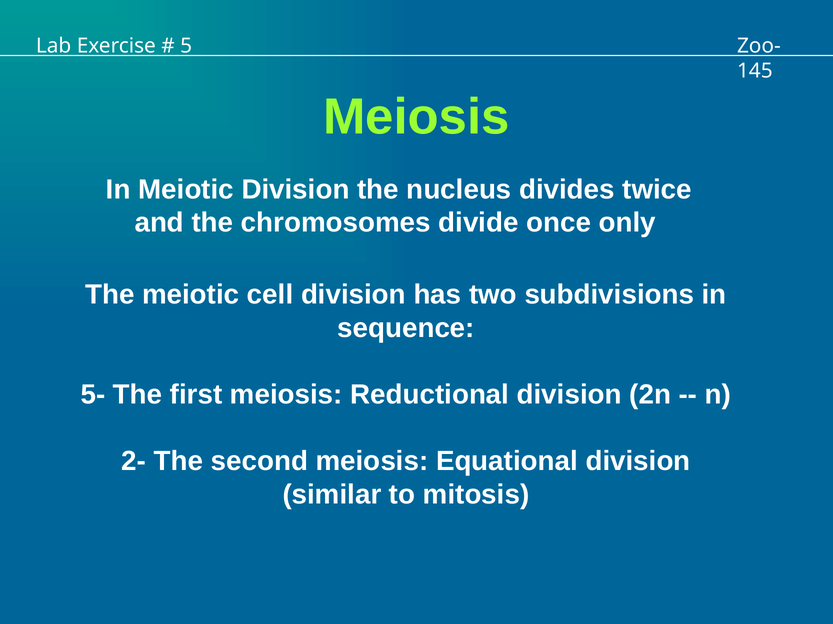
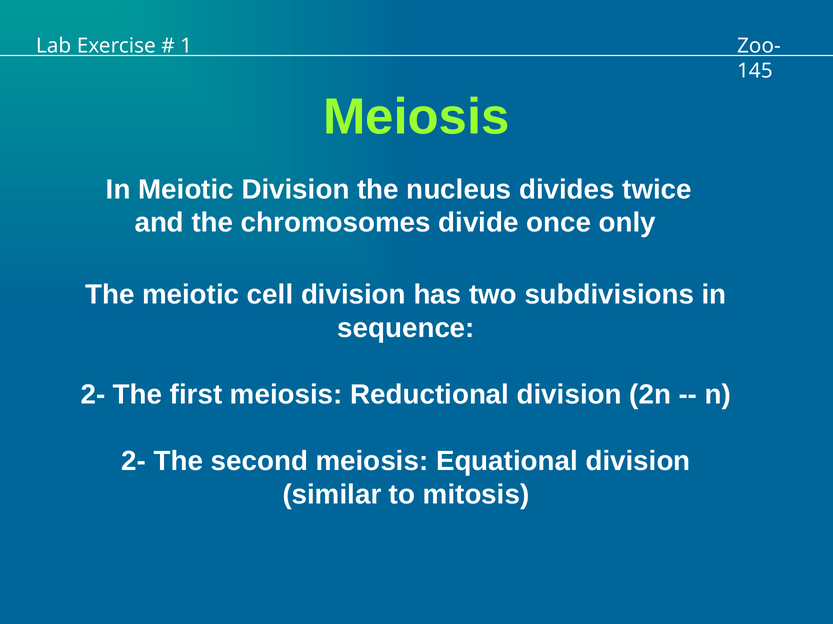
5: 5 -> 1 (186, 46)
5-: 5- -> 2- (93, 395)
